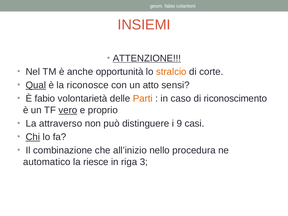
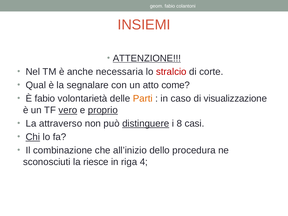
opportunità: opportunità -> necessaria (120, 72)
stralcio colour: orange -> red (171, 72)
Qual underline: present -> none (36, 85)
riconosce: riconosce -> segnalare (88, 85)
sensi: sensi -> come (176, 85)
riconoscimento: riconoscimento -> visualizzazione (235, 99)
proprio underline: none -> present (103, 110)
distinguere underline: none -> present (146, 124)
9: 9 -> 8 (179, 124)
nello: nello -> dello (160, 150)
automatico: automatico -> sconosciuti (47, 162)
3: 3 -> 4 (144, 162)
